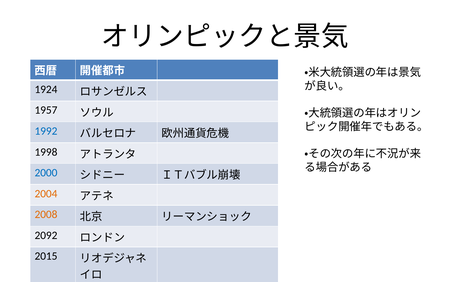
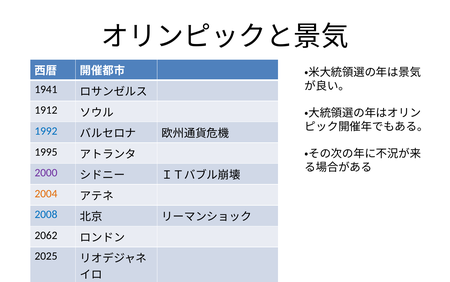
1924: 1924 -> 1941 (46, 89)
1957: 1957 -> 1912 (46, 110)
1998: 1998 -> 1995 (46, 152)
2000 colour: blue -> purple (46, 172)
2008 colour: orange -> blue (46, 214)
2092: 2092 -> 2062 (46, 235)
2015: 2015 -> 2025 (46, 256)
